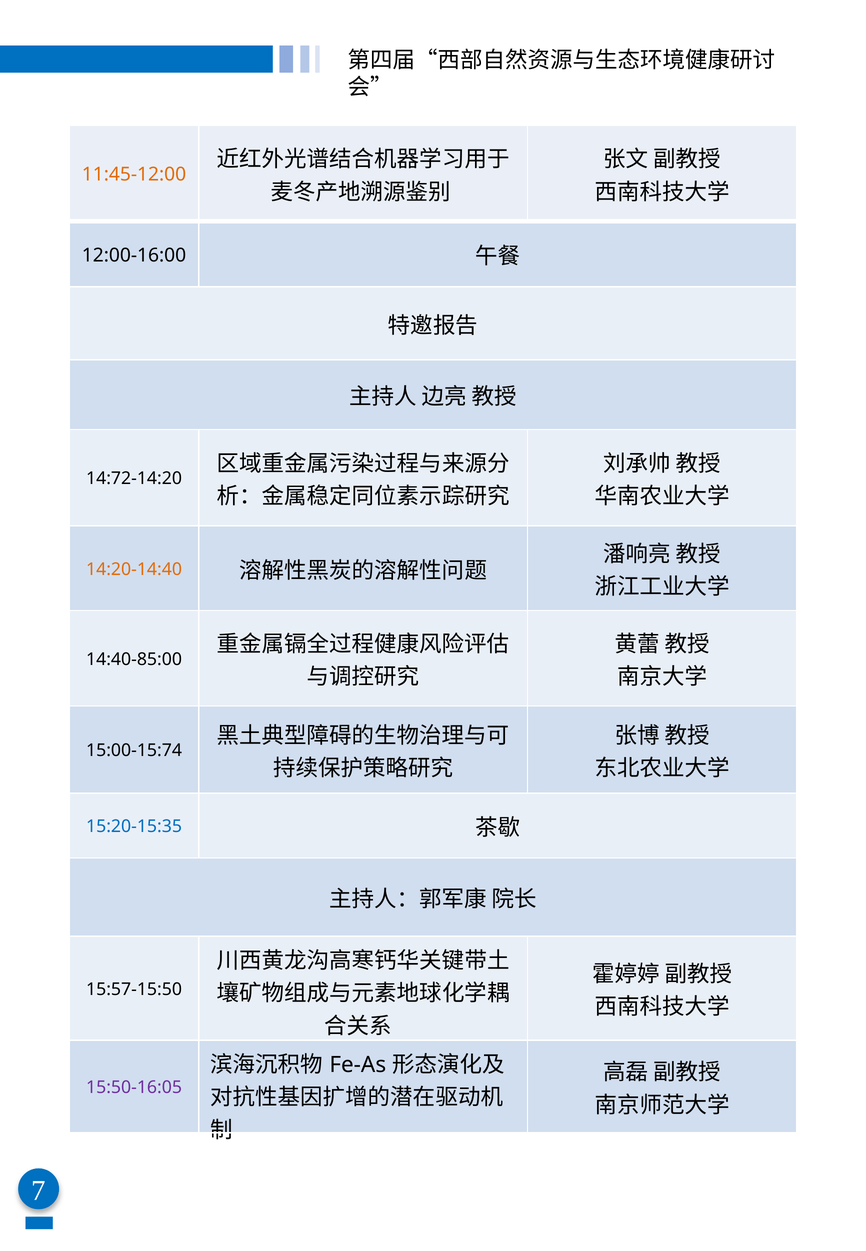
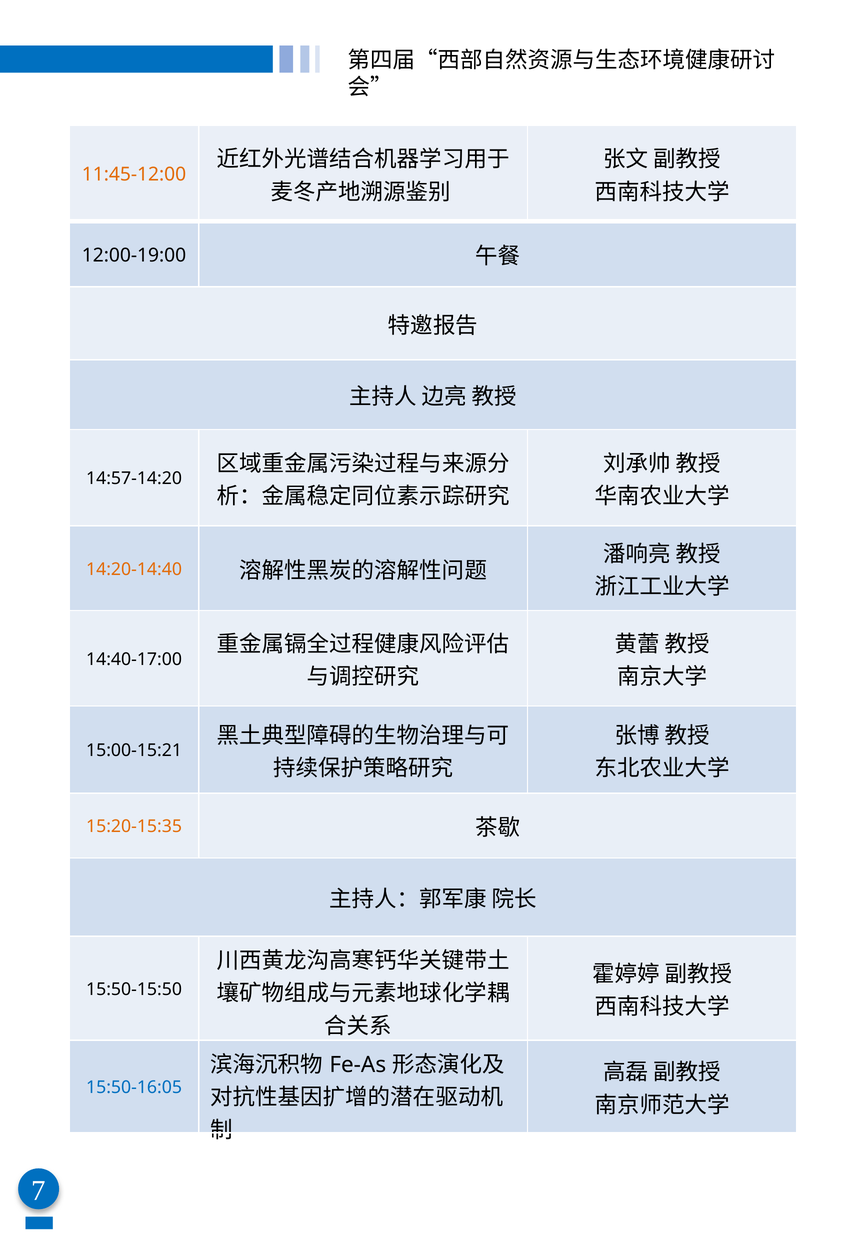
12:00-16:00: 12:00-16:00 -> 12:00-19:00 (134, 255)
14:72-14:20: 14:72-14:20 -> 14:57-14:20 (134, 479)
14:40-85:00: 14:40-85:00 -> 14:40-17:00 (134, 659)
15:00-15:74: 15:00-15:74 -> 15:00-15:21 (134, 751)
15:20-15:35 colour: blue -> orange (134, 827)
15:57-15:50: 15:57-15:50 -> 15:50-15:50 (134, 989)
15:50-16:05 colour: purple -> blue (134, 1087)
